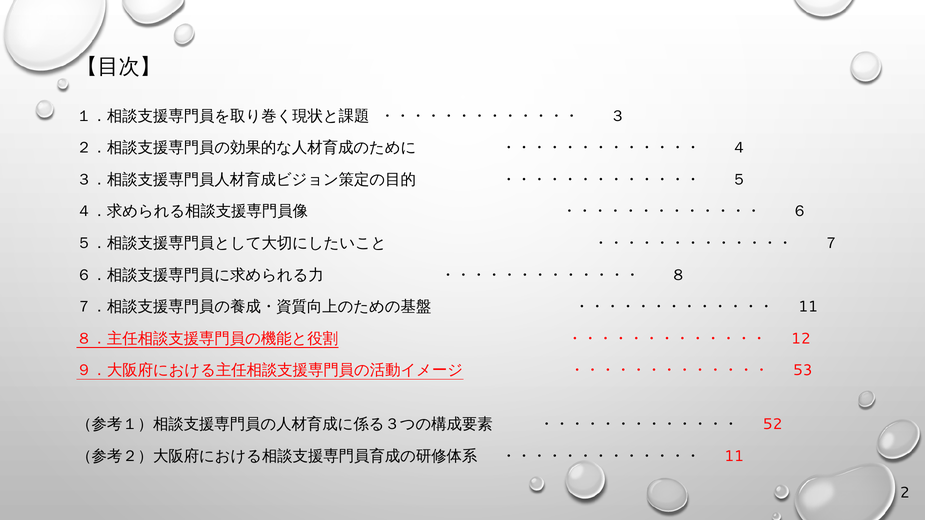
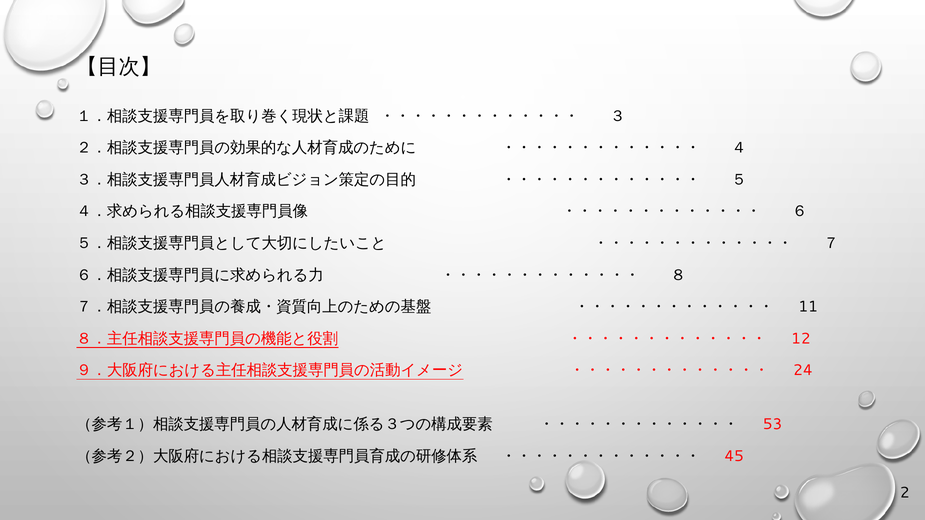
53: 53 -> 24 (803, 371)
52: 52 -> 53 (773, 425)
11: 11 -> 45 (734, 456)
